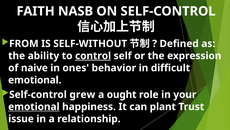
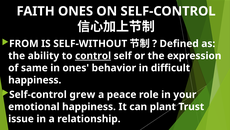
FAITH NASB: NASB -> ONES (76, 11)
naive: naive -> same (34, 68)
emotional: emotional -> happiness (35, 80)
ought: ought -> peace (122, 94)
emotional underline: present -> none (34, 106)
